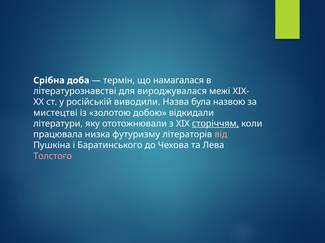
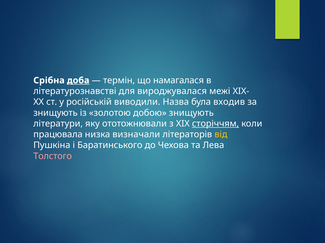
доба underline: none -> present (78, 81)
назвою: назвою -> входив (229, 102)
мистецтві: мистецтві -> знищують (55, 113)
добою відкидали: відкидали -> знищують (191, 113)
футуризму: футуризму -> визначали (136, 135)
від colour: pink -> yellow (221, 135)
